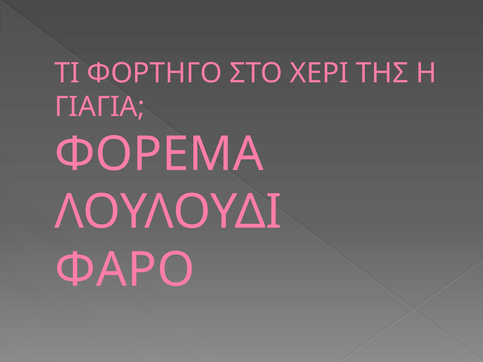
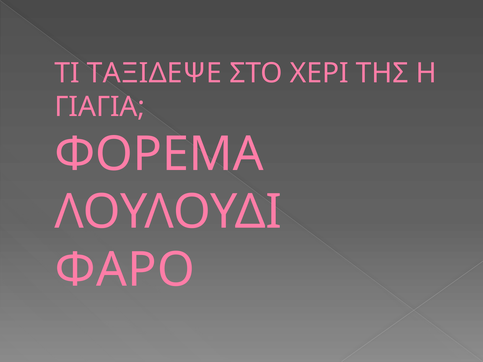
ΦΟΡΤΗΓΟ: ΦΟΡΤΗΓΟ -> ΤΑΞΙΔΕΨΕ (154, 73)
